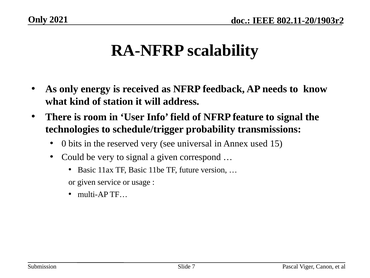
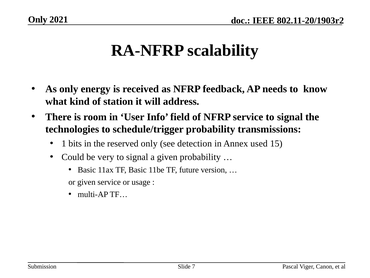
NFRP feature: feature -> service (248, 117)
0: 0 -> 1 (64, 143)
reserved very: very -> only (149, 143)
universal: universal -> detection (195, 143)
given correspond: correspond -> probability (200, 157)
